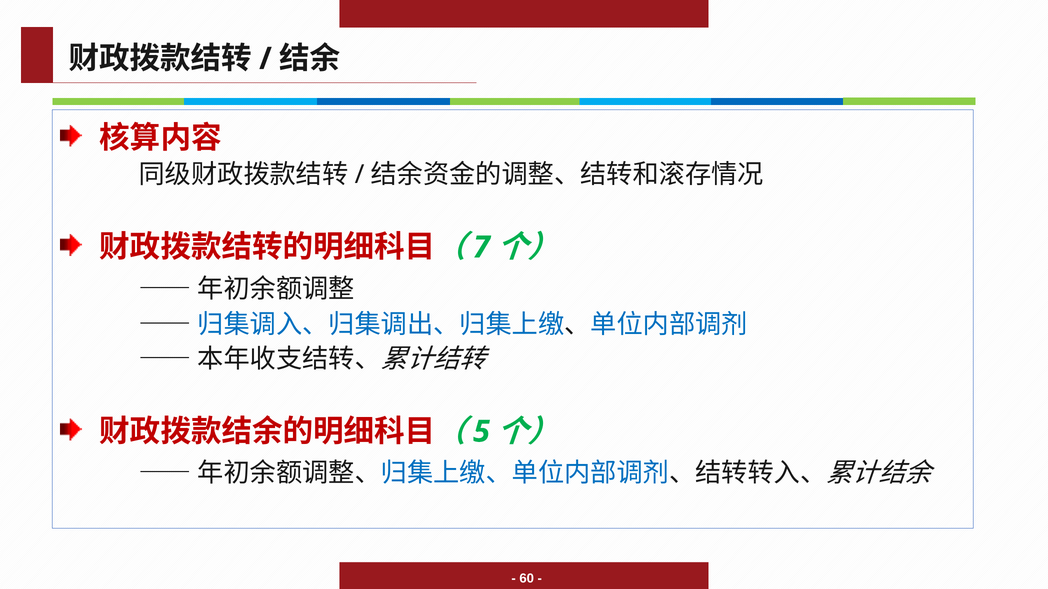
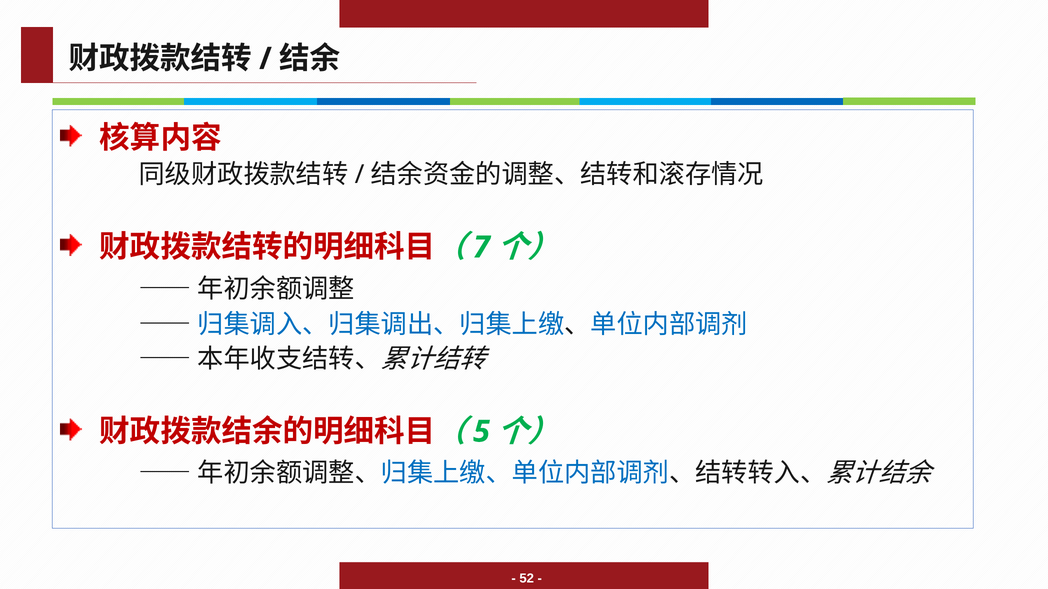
60: 60 -> 52 (527, 579)
